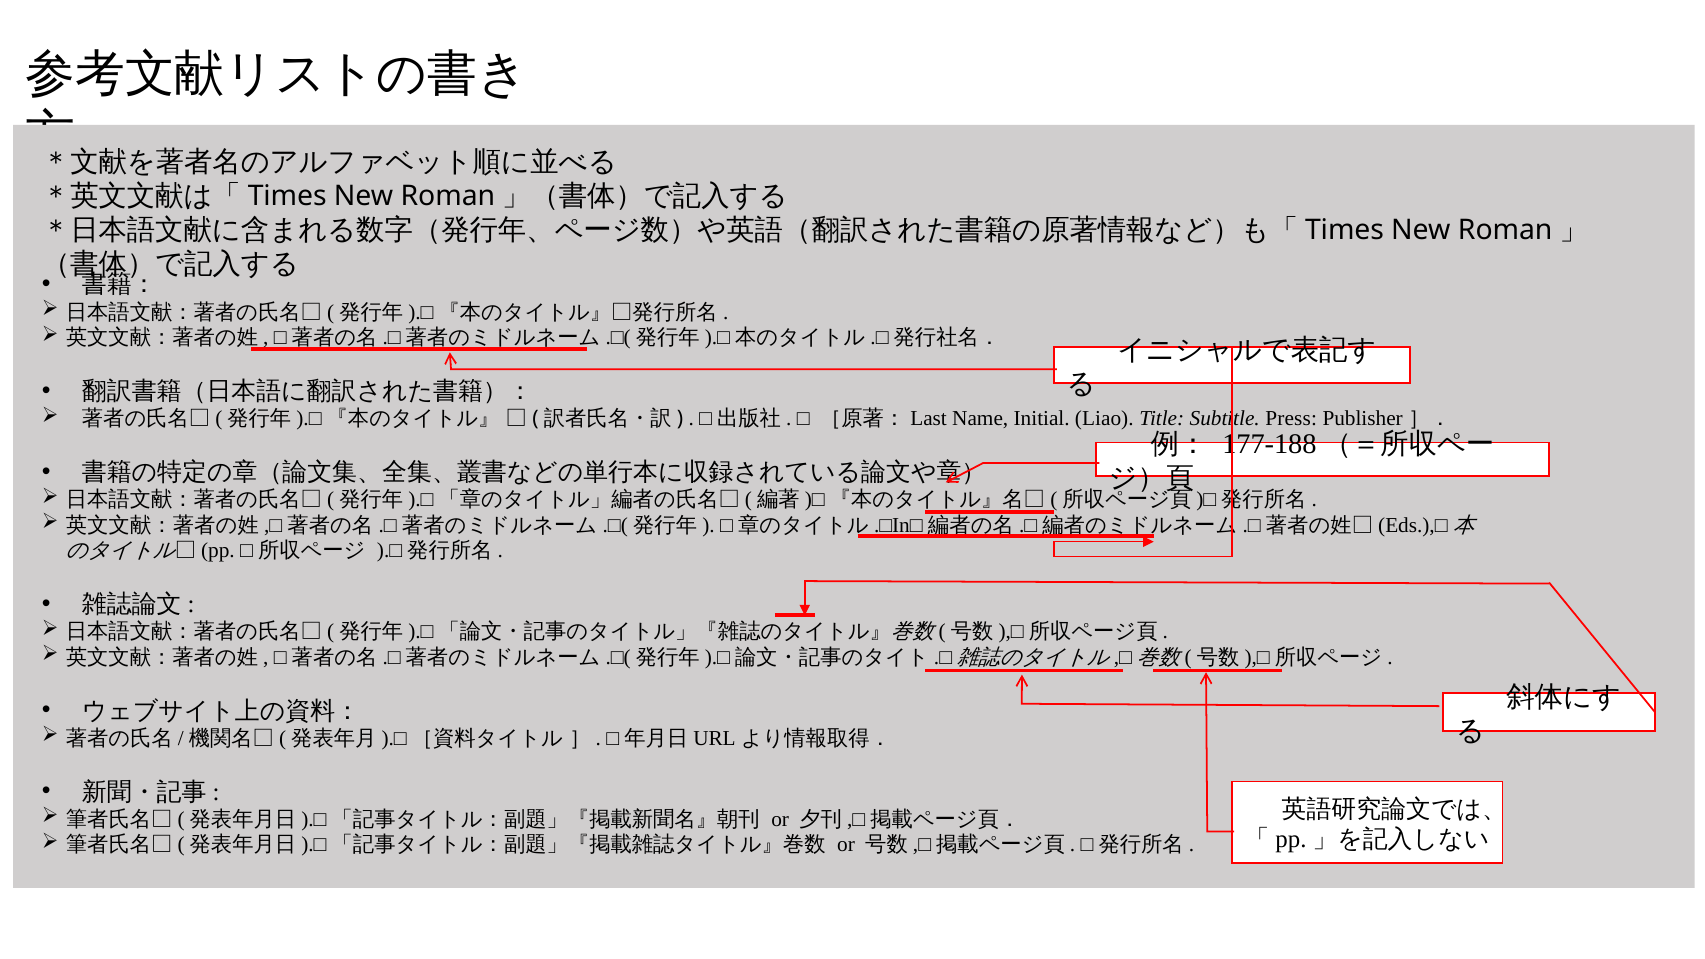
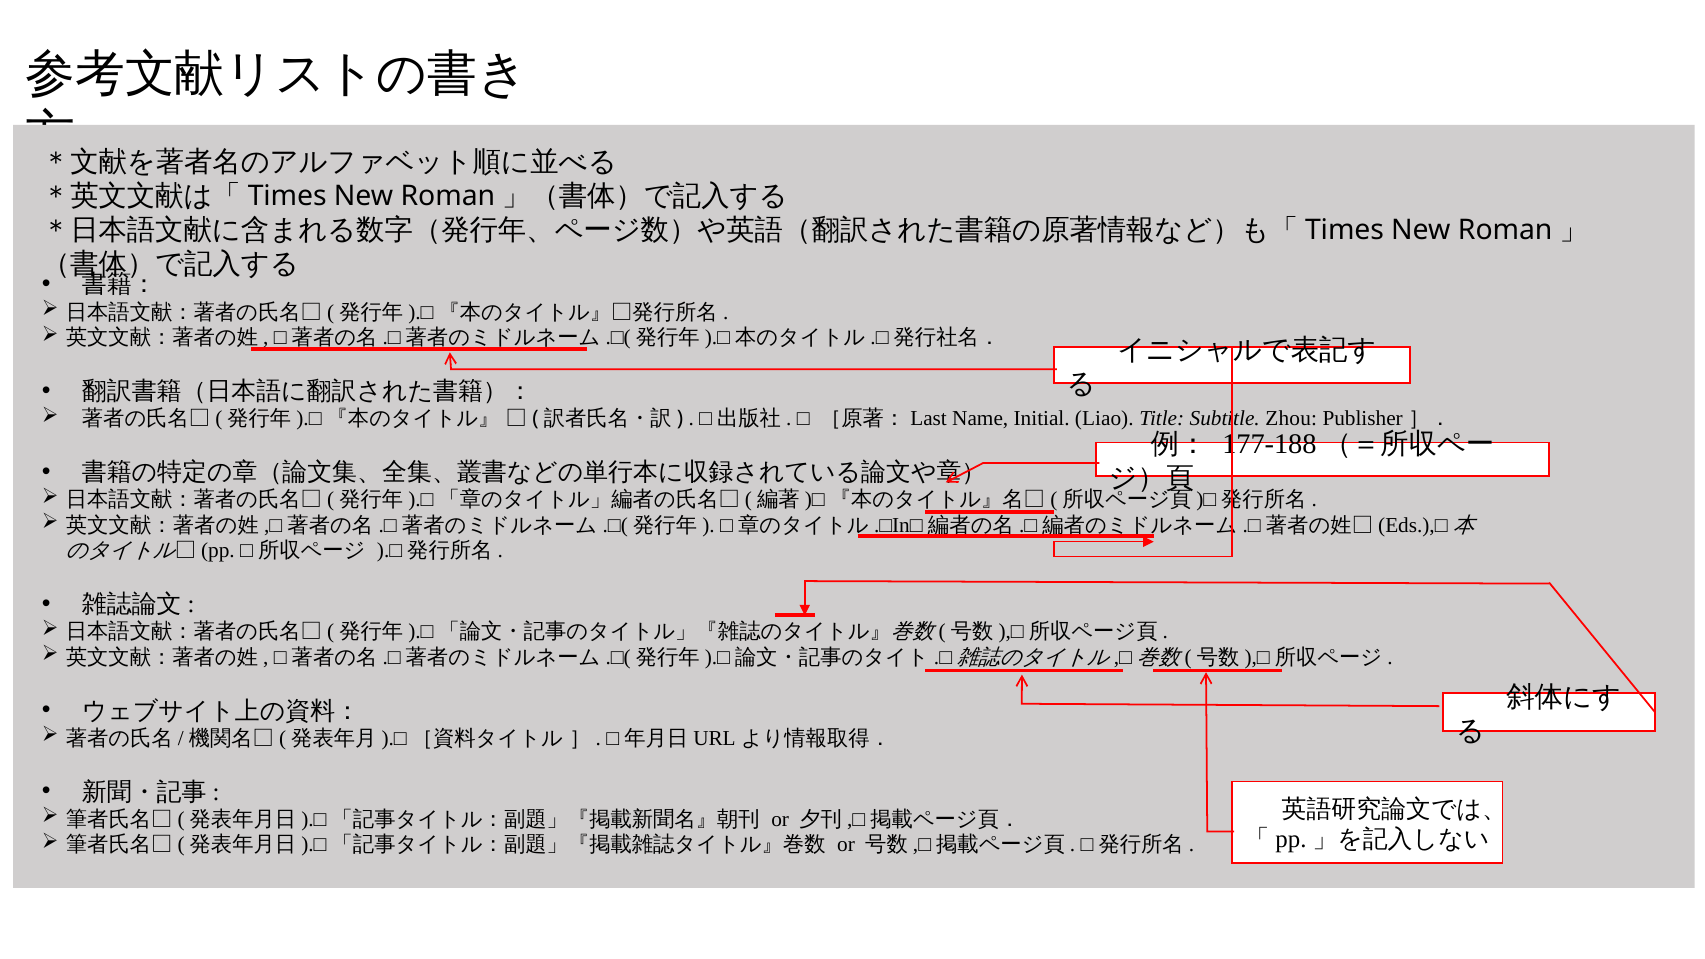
Press: Press -> Zhou (1291, 419)
